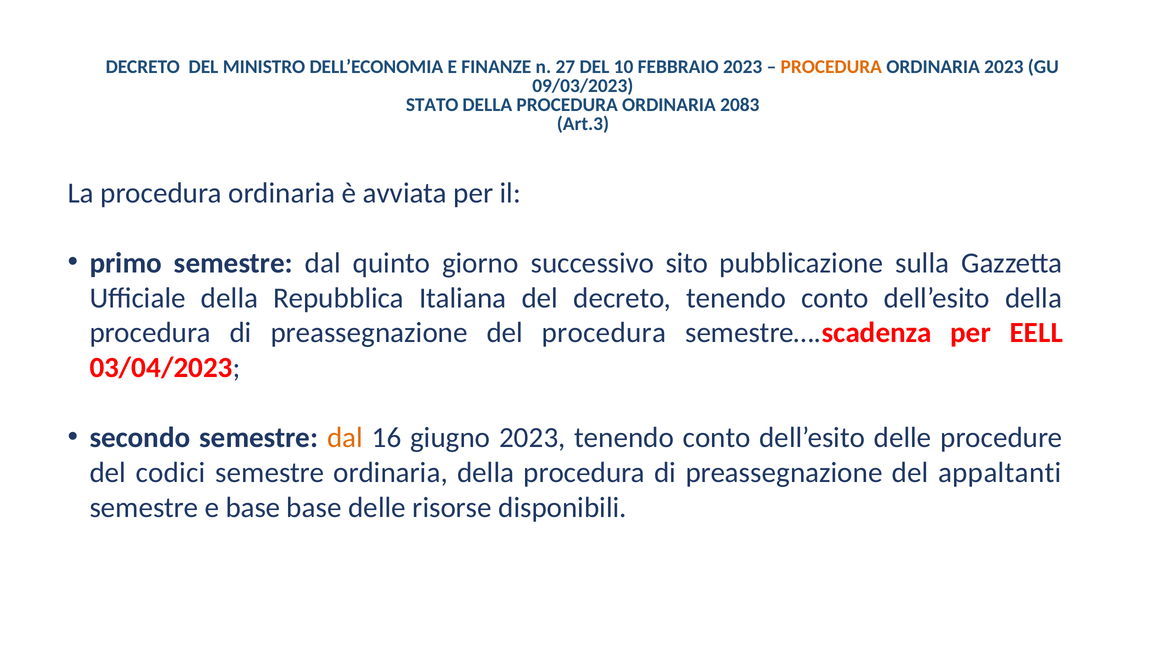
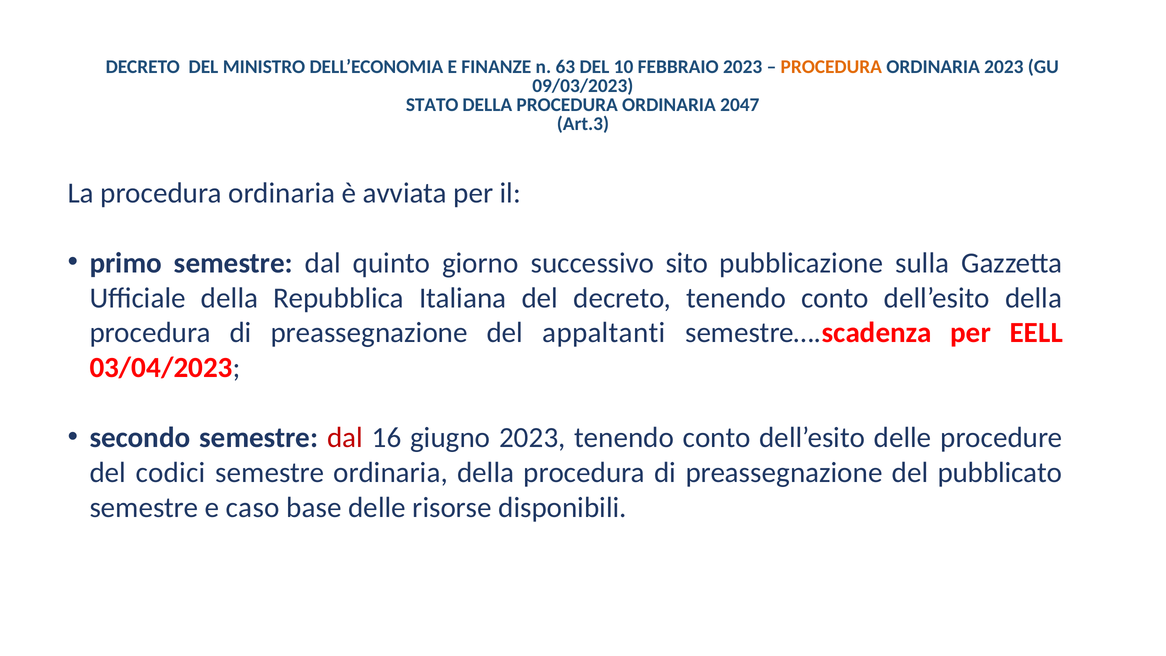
27: 27 -> 63 (565, 67)
2083: 2083 -> 2047 (740, 105)
del procedura: procedura -> appaltanti (604, 333)
dal colour: orange -> red (345, 438)
appaltanti: appaltanti -> pubblicato (1000, 473)
e base: base -> caso (253, 508)
